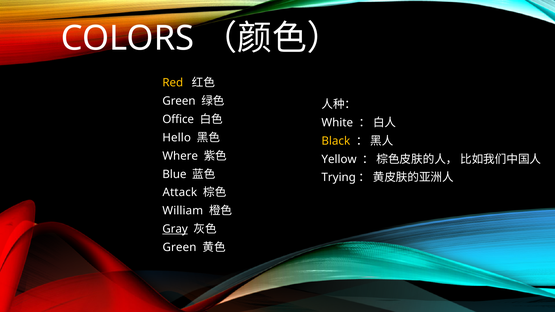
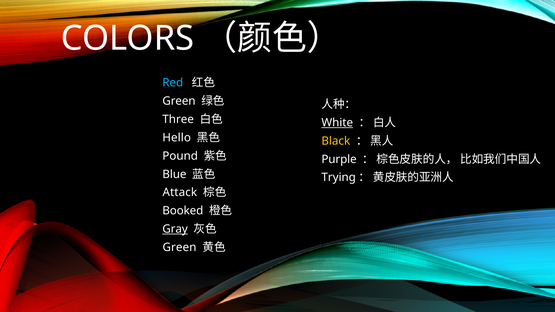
Red colour: yellow -> light blue (173, 83)
Office: Office -> Three (178, 119)
White underline: none -> present (337, 123)
Where: Where -> Pound (180, 156)
Yellow: Yellow -> Purple (339, 159)
William: William -> Booked (183, 211)
